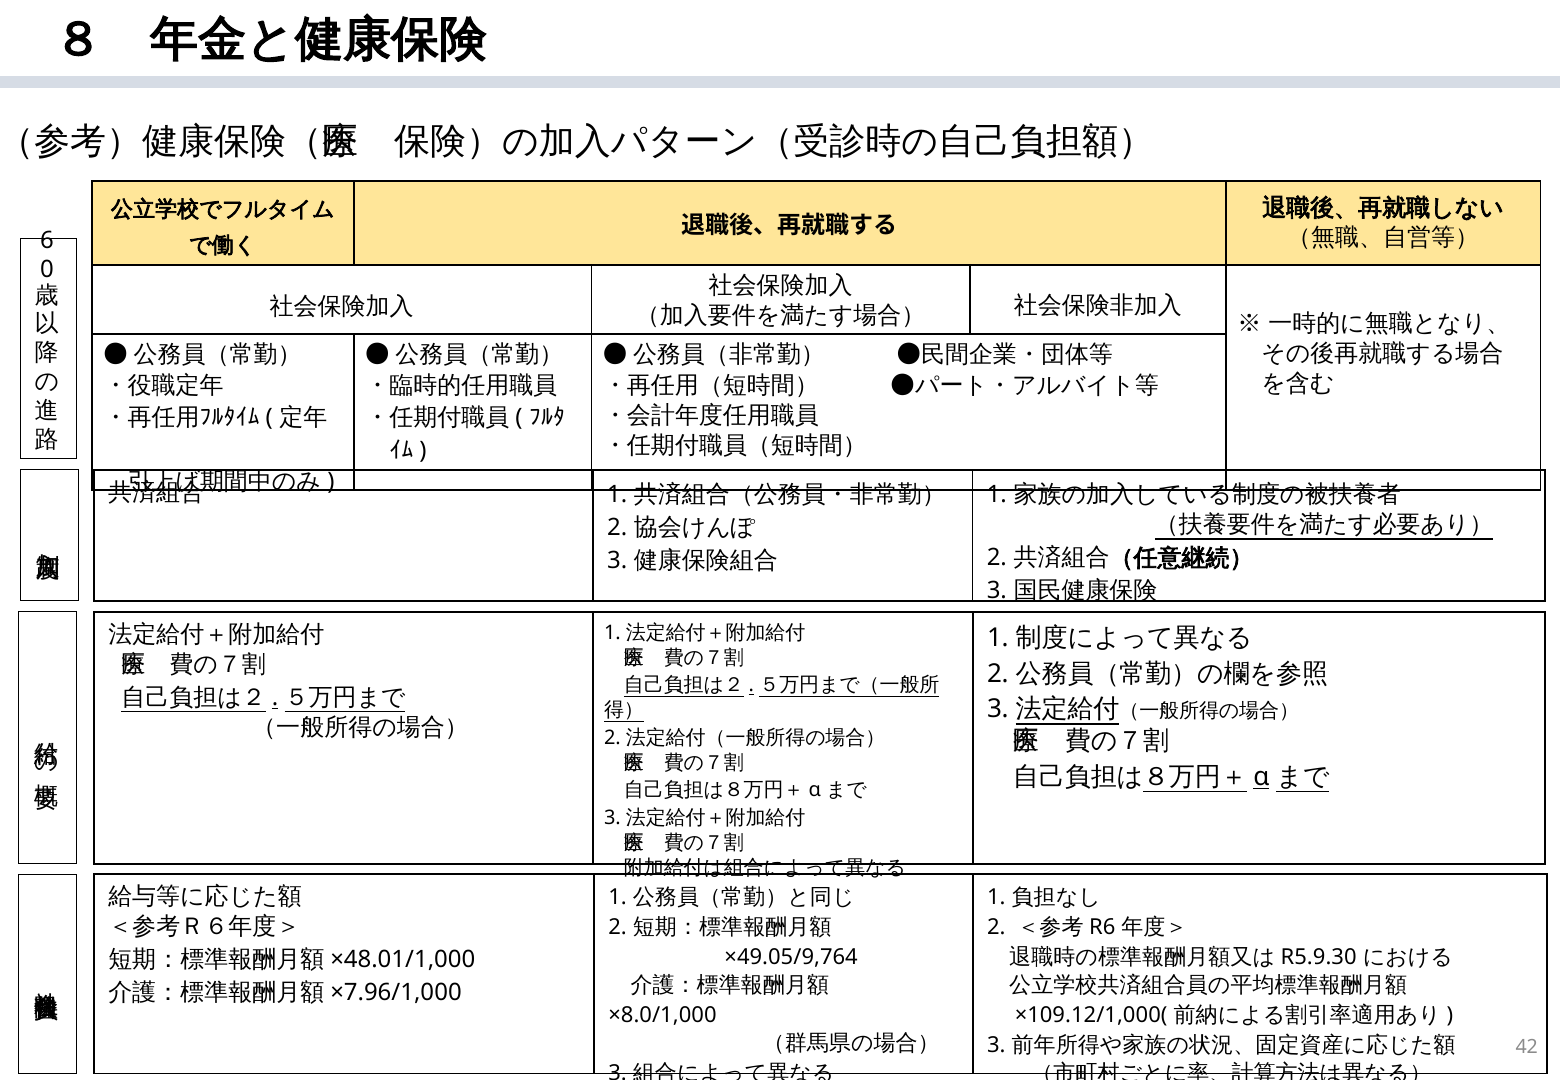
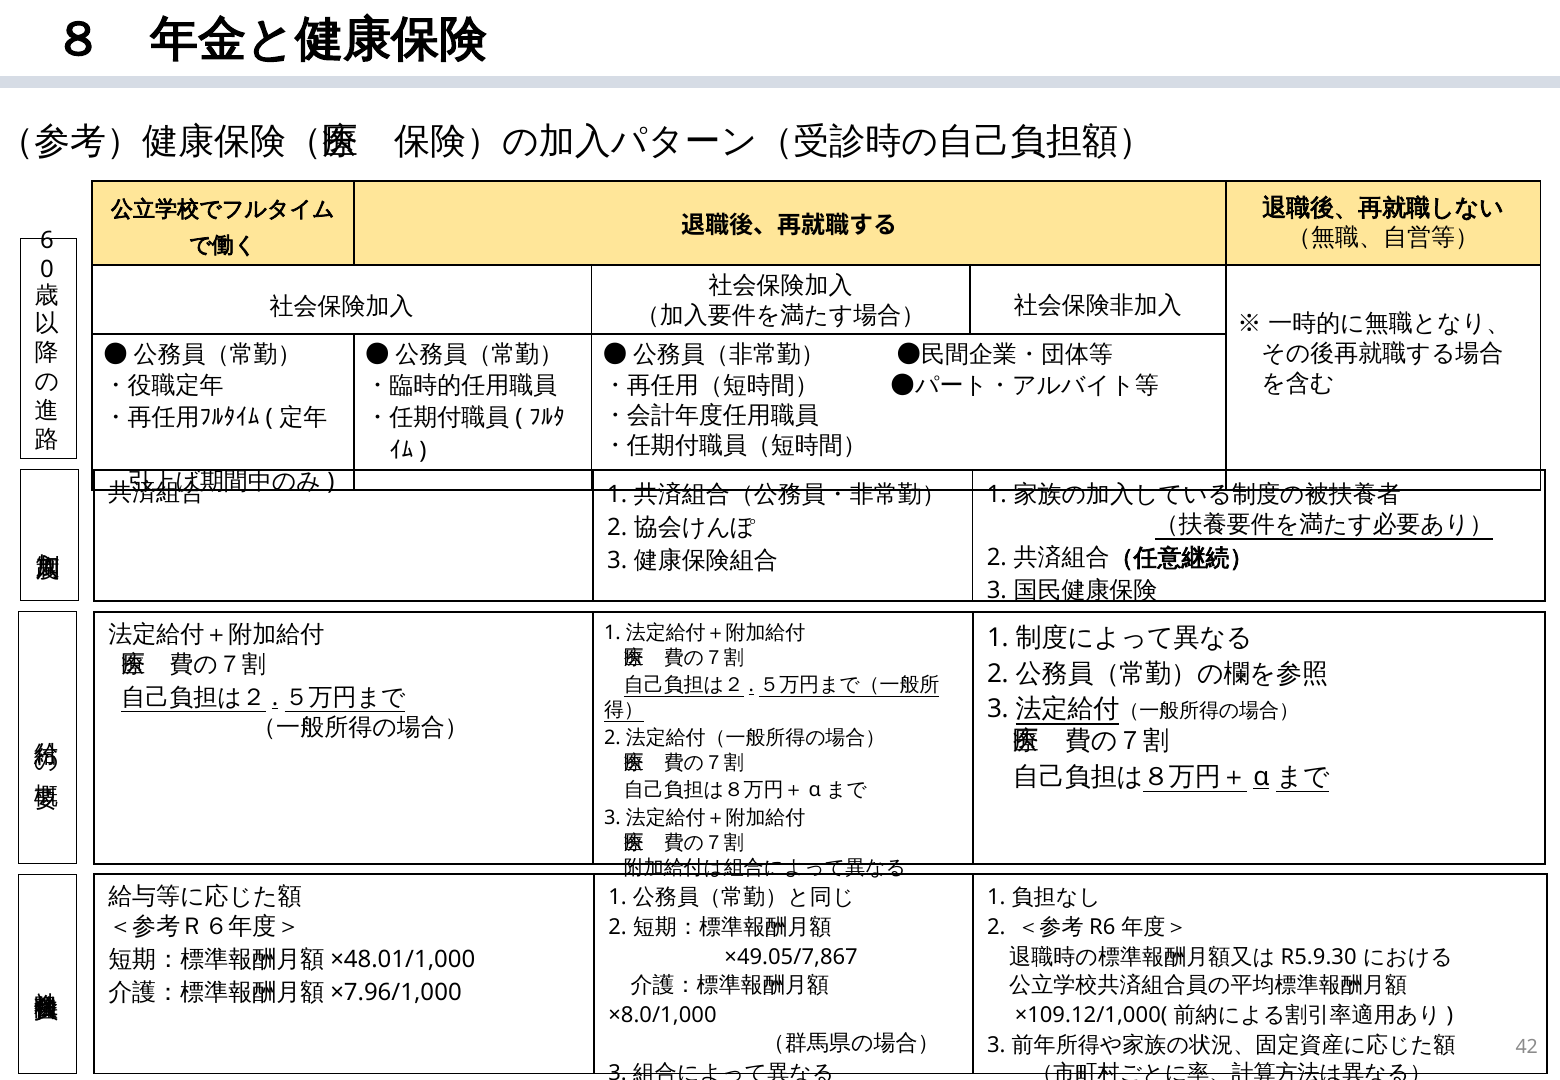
×49.05/9,764: ×49.05/9,764 -> ×49.05/7,867 (791, 958)
